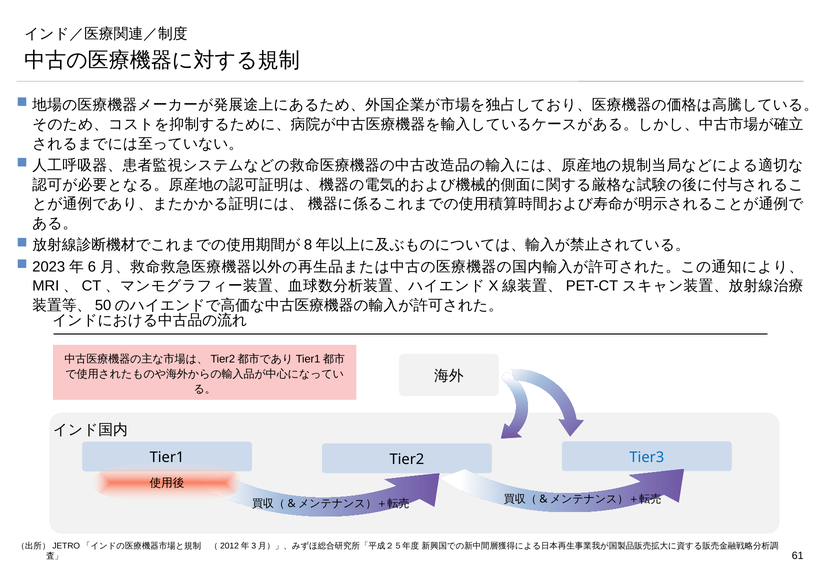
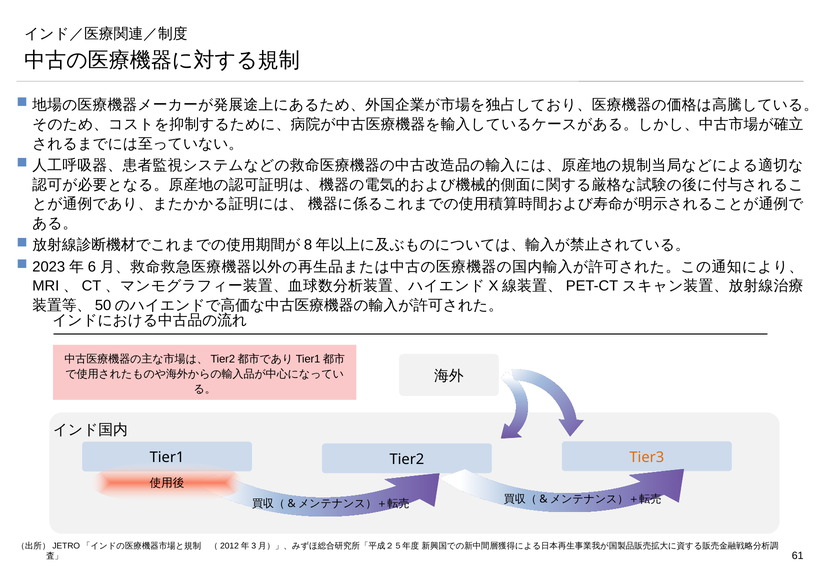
Tier3 colour: blue -> orange (647, 457)
